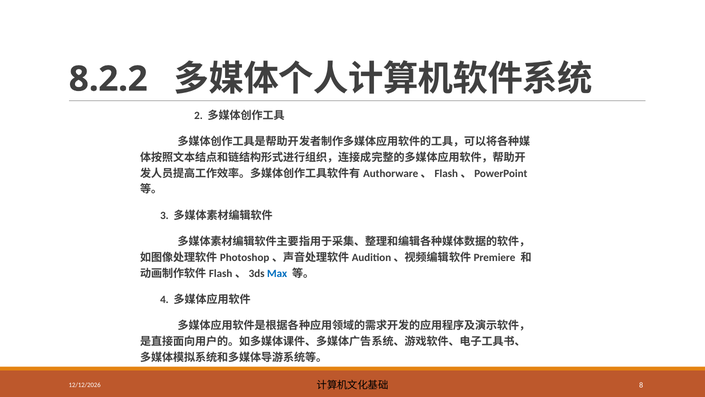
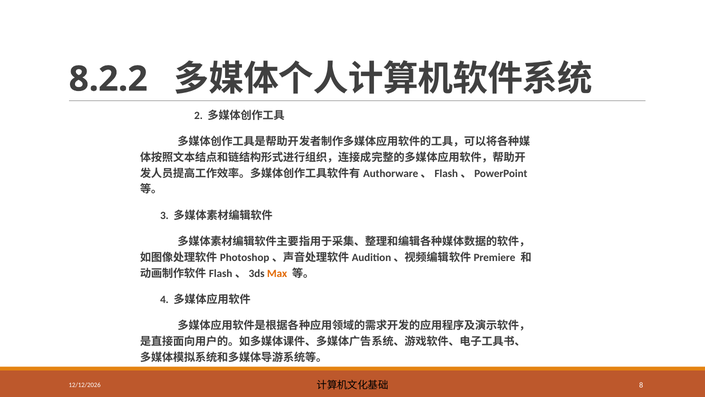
Max colour: blue -> orange (277, 273)
